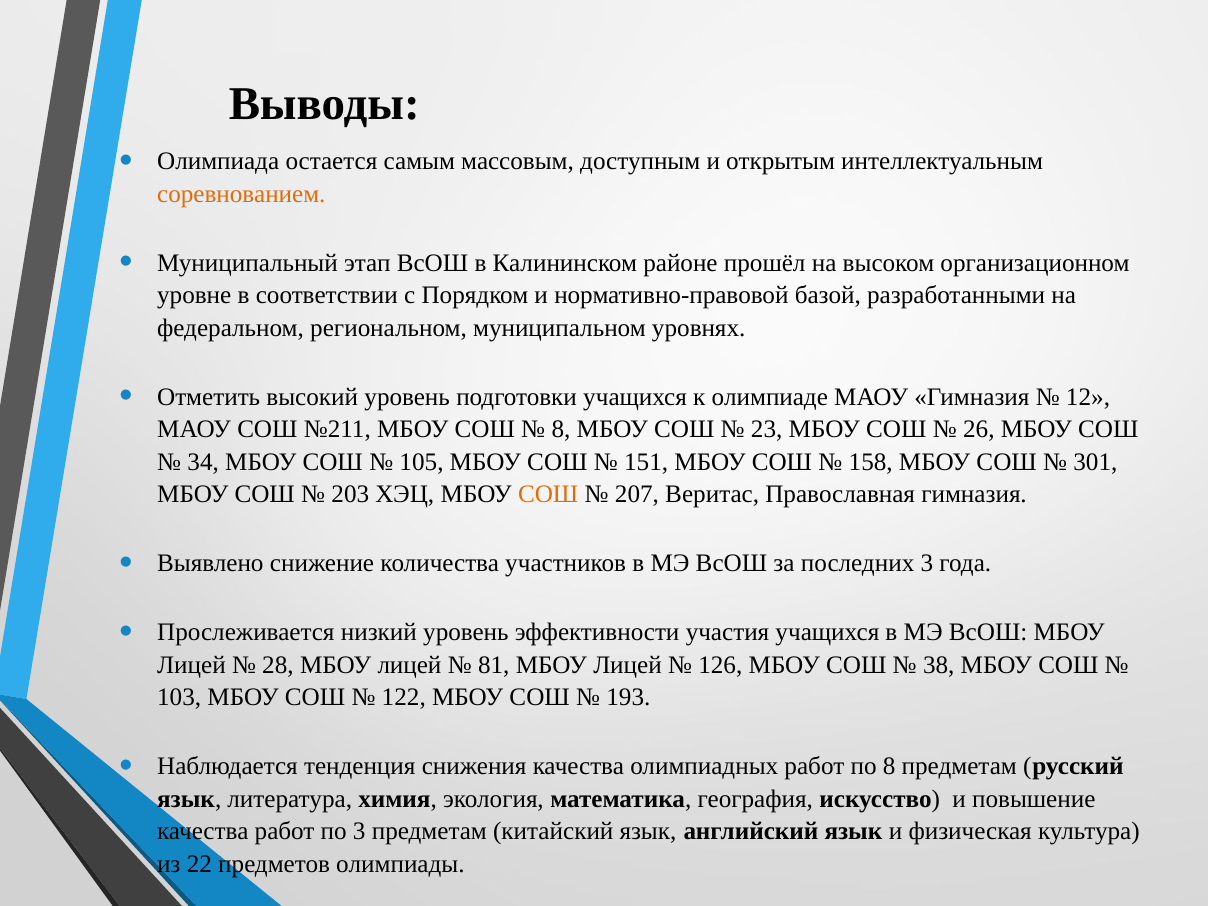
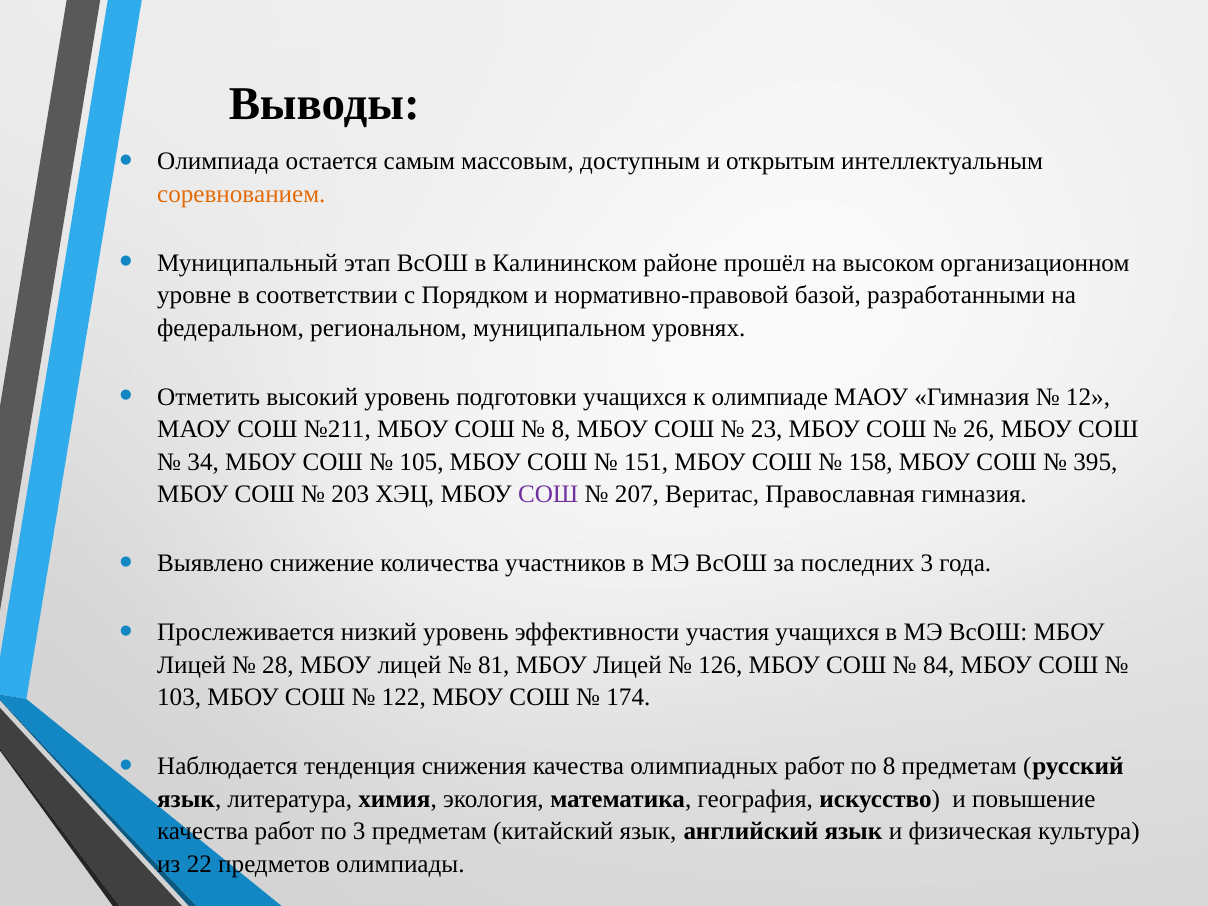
301: 301 -> 395 (1095, 462)
СОШ colour: orange -> purple (548, 495)
38: 38 -> 84 (939, 665)
193: 193 -> 174 (628, 697)
